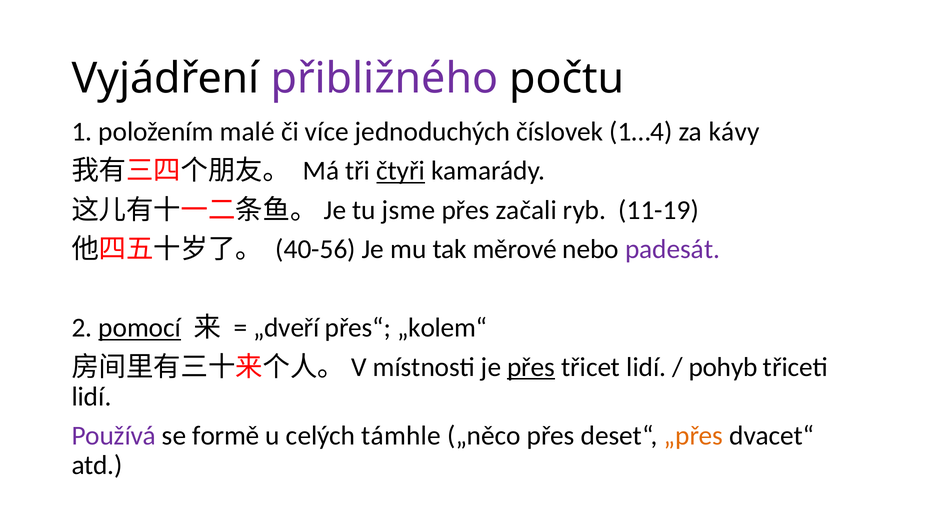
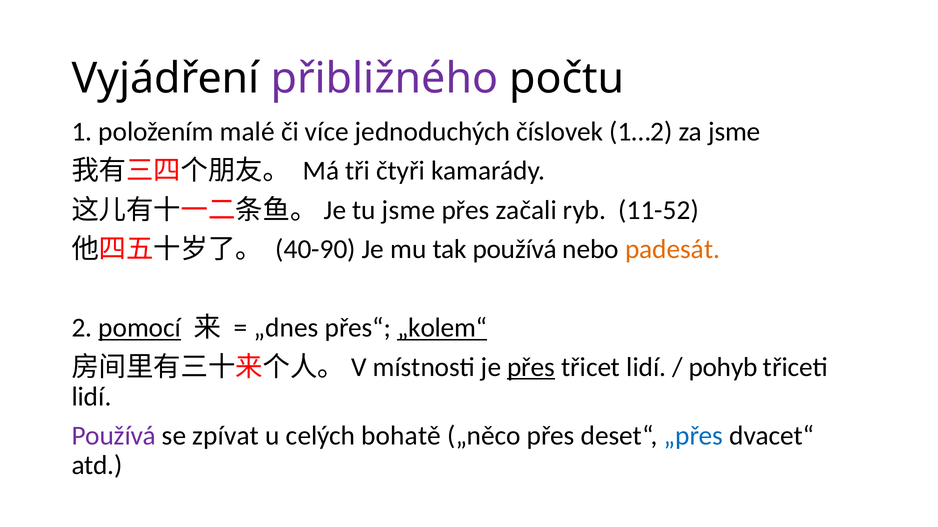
1…4: 1…4 -> 1…2 (641, 132)
za kávy: kávy -> jsme (734, 132)
čtyři underline: present -> none (401, 171)
11-19: 11-19 -> 11-52 (659, 210)
40-56: 40-56 -> 40-90 (316, 250)
tak měrové: měrové -> používá (515, 250)
padesát colour: purple -> orange (673, 250)
„dveří: „dveří -> „dnes (286, 328)
„kolem“ underline: none -> present (442, 328)
formě: formě -> zpívat (226, 436)
támhle: támhle -> bohatě (401, 436)
„přes colour: orange -> blue (694, 436)
